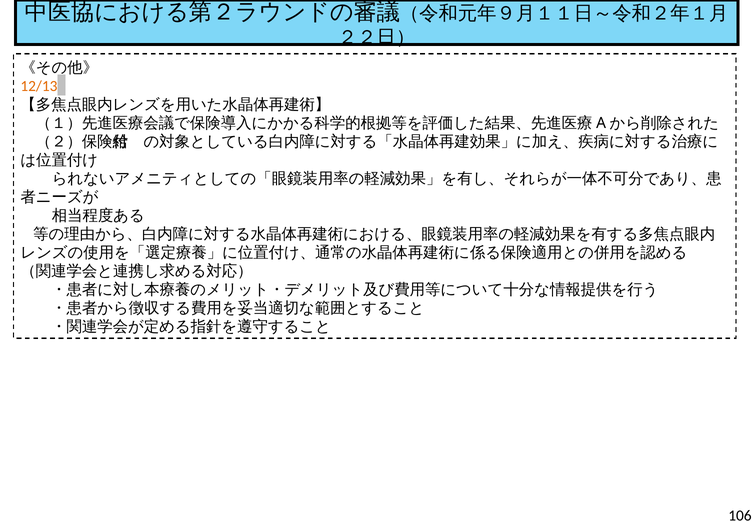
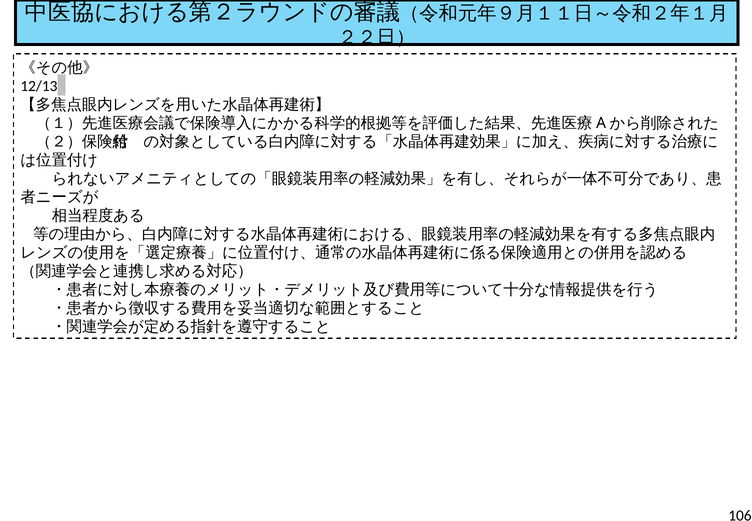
12/13 colour: orange -> black (39, 86)
